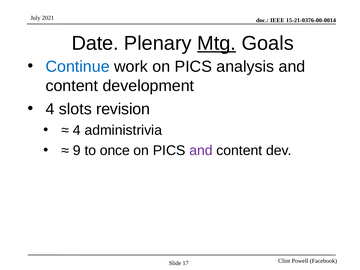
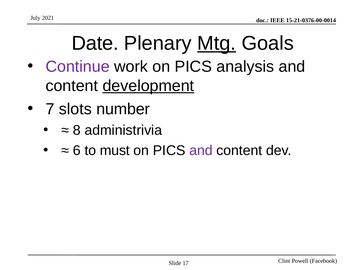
Continue colour: blue -> purple (78, 67)
development underline: none -> present (148, 86)
4: 4 -> 7 (50, 109)
revision: revision -> number (123, 109)
4: 4 -> 8 (77, 130)
9: 9 -> 6 (77, 151)
once: once -> must (115, 151)
